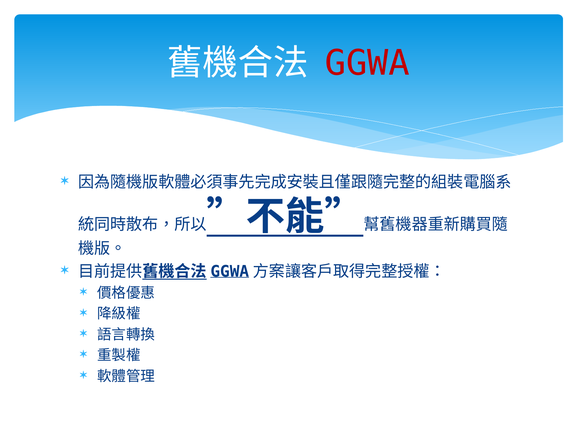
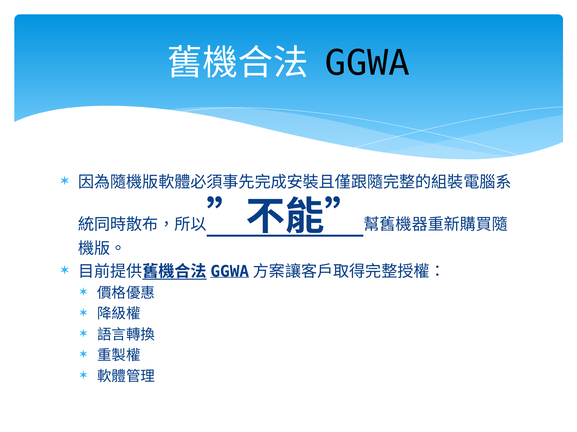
GGWA colour: red -> black (367, 63)
